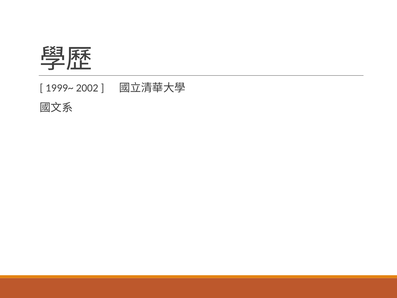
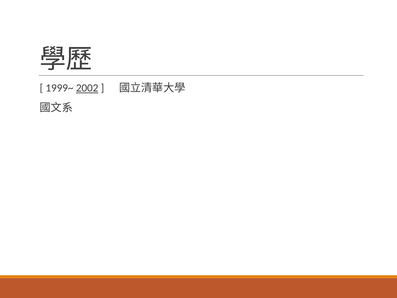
2002 underline: none -> present (87, 88)
